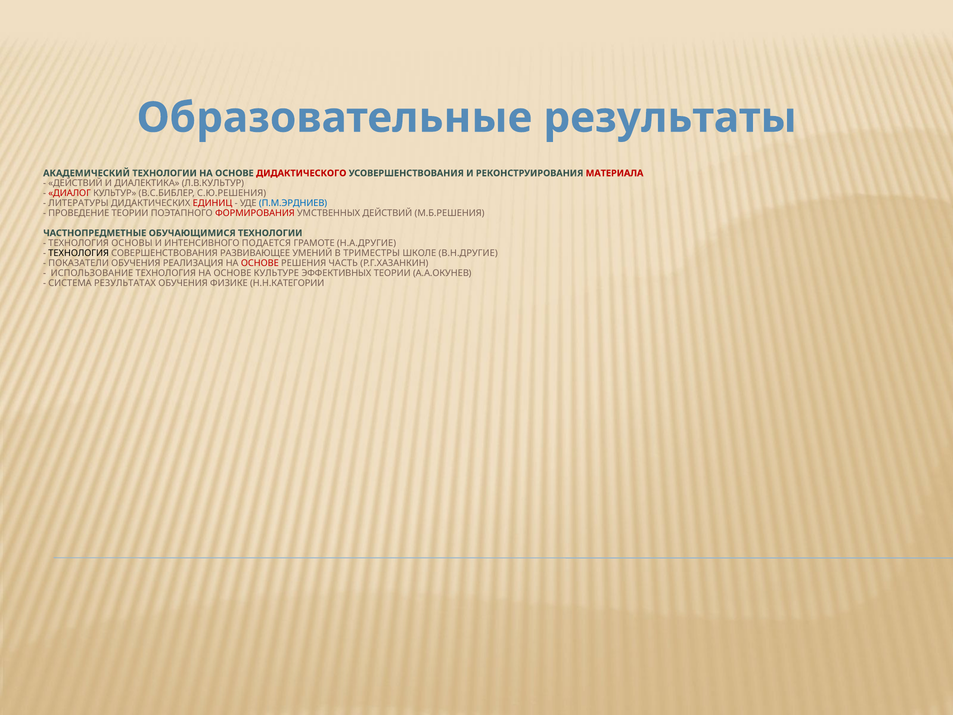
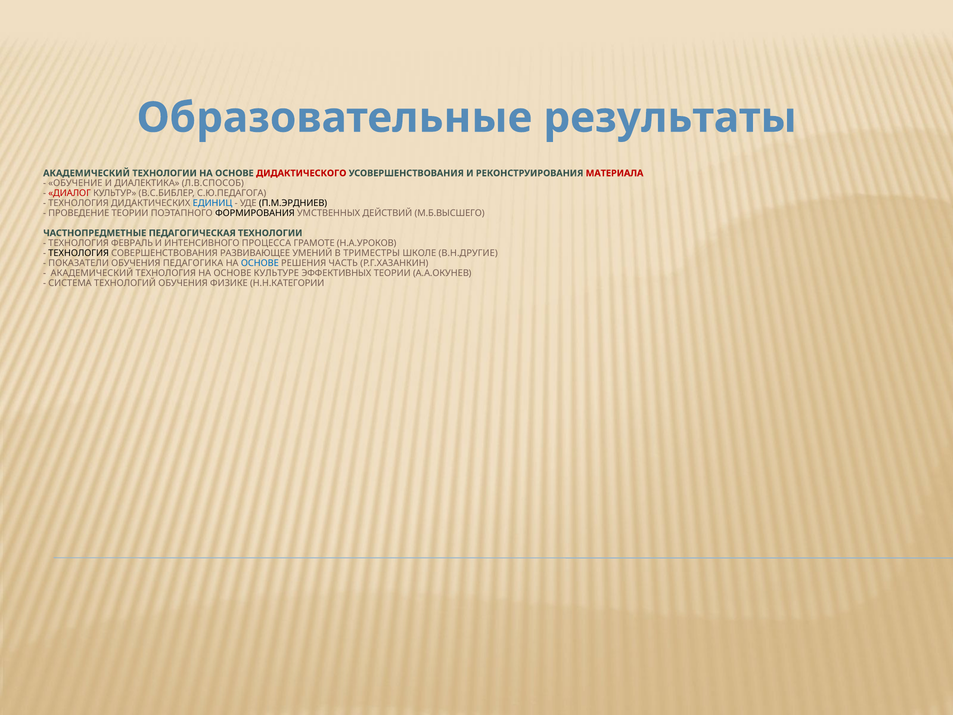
ДЕЙСТВИЙ: ДЕЙСТВИЙ -> ОБУЧЕНИЕ (75, 183)
Л.В.КУЛЬТУР: Л.В.КУЛЬТУР -> Л.В.СПОСОБ (213, 183)
С.Ю.РЕШЕНИЯ: С.Ю.РЕШЕНИЯ -> С.Ю.ПЕДАГОГА (232, 193)
ЛИТЕРАТУРЫ: ЛИТЕРАТУРЫ -> ТЕХНОЛОГИЯ (79, 203)
ЕДИНИЦ colour: red -> blue (213, 203)
П.М.ЭРДНИЕВ colour: blue -> black (293, 203)
ФОРМИРОВАНИЯ colour: red -> black (255, 213)
М.Б.РЕШЕНИЯ: М.Б.РЕШЕНИЯ -> М.Б.ВЫСШЕГО (450, 213)
ОБУЧАЮЩИМИСЯ: ОБУЧАЮЩИМИСЯ -> ПЕДАГОГИЧЕСКАЯ (192, 233)
ОСНОВЫ: ОСНОВЫ -> ФЕВРАЛЬ (132, 243)
ПОДАЕТСЯ: ПОДАЕТСЯ -> ПРОЦЕССА (266, 243)
Н.А.ДРУГИЕ: Н.А.ДРУГИЕ -> Н.А.УРОКОВ (367, 243)
РЕАЛИЗАЦИЯ: РЕАЛИЗАЦИЯ -> ПЕДАГОГИКА (193, 263)
ОСНОВЕ colour: red -> blue (260, 263)
ИСПОЛЬЗОВАНИЕ: ИСПОЛЬЗОВАНИЕ -> АКАДЕМИЧЕСКИЙ (92, 273)
РЕЗУЛЬТАТАХ: РЕЗУЛЬТАТАХ -> ТЕХНОЛОГИЙ (125, 283)
